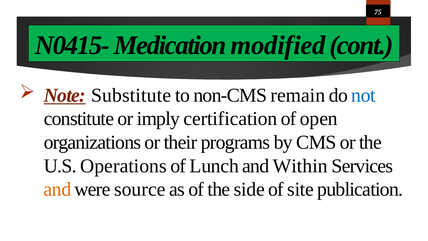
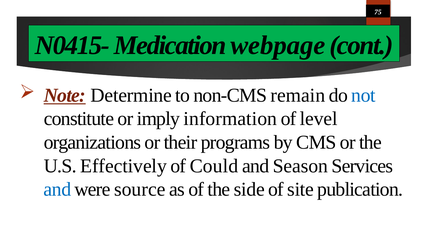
modified: modified -> webpage (278, 45)
Substitute: Substitute -> Determine (131, 95)
certification: certification -> information (230, 119)
open: open -> level (319, 119)
Operations: Operations -> Effectively (124, 166)
Lunch: Lunch -> Could (214, 166)
Within: Within -> Season (300, 166)
and colour: orange -> blue (57, 189)
